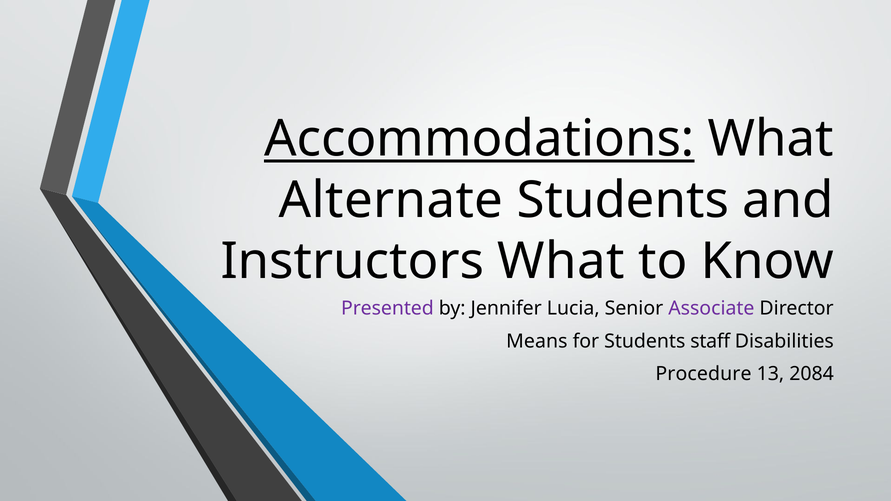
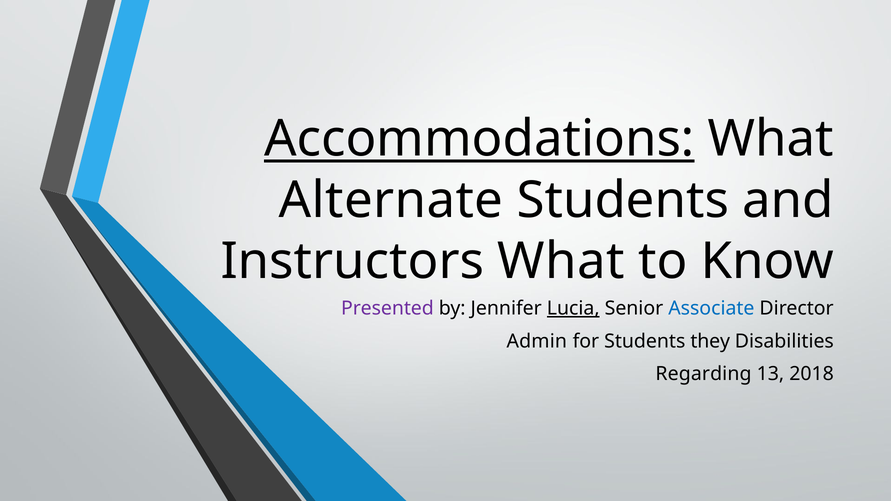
Lucia underline: none -> present (573, 308)
Associate colour: purple -> blue (711, 308)
Means: Means -> Admin (537, 341)
staff: staff -> they (710, 341)
Procedure: Procedure -> Regarding (703, 374)
2084: 2084 -> 2018 (812, 374)
